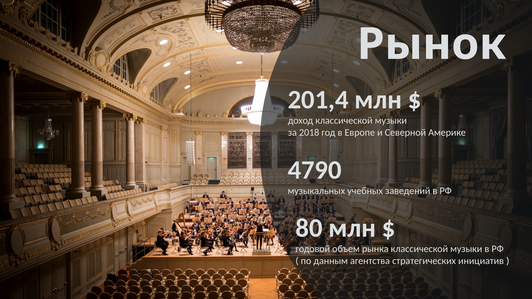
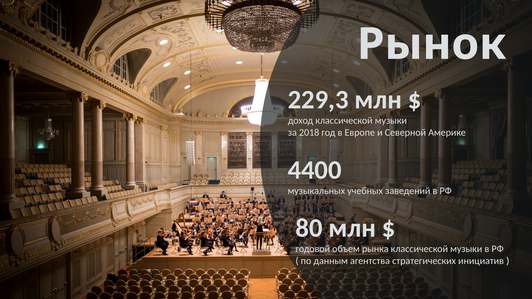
201,4: 201,4 -> 229,3 (318, 100)
4790: 4790 -> 4400 (315, 170)
